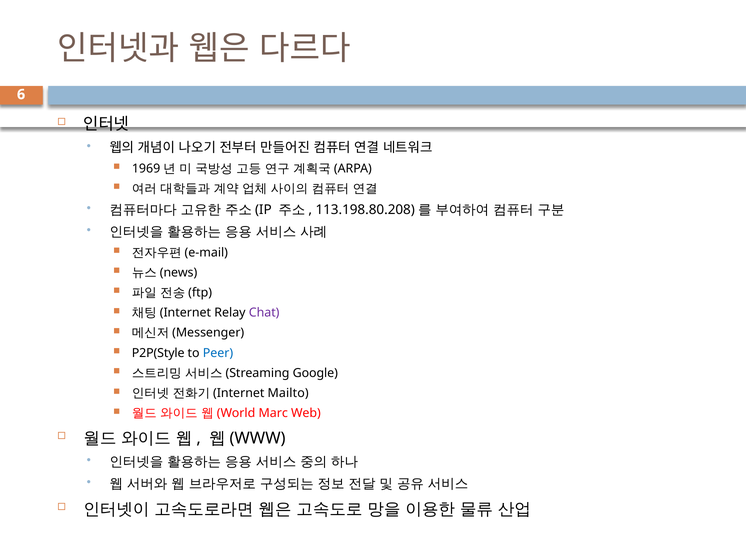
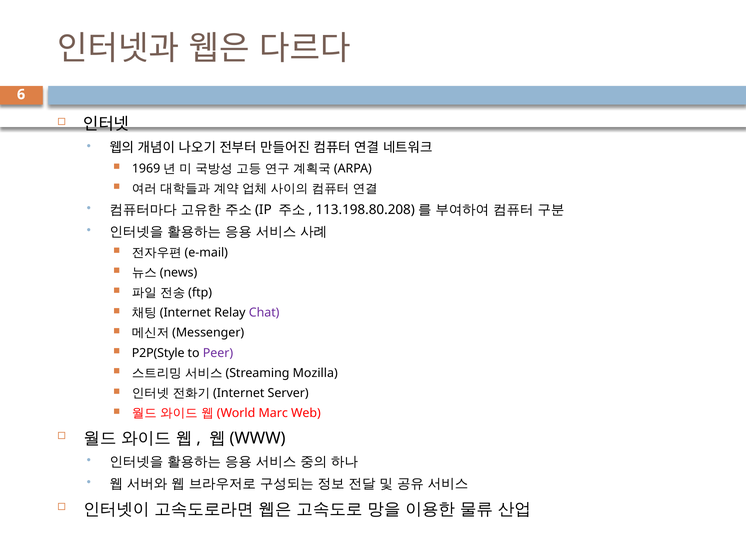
Peer colour: blue -> purple (218, 353)
Google: Google -> Mozilla (315, 373)
Mailto: Mailto -> Server (288, 393)
